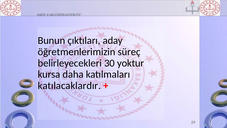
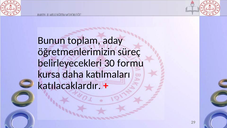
çıktıları: çıktıları -> toplam (84, 40)
yoktur: yoktur -> formu (130, 63)
